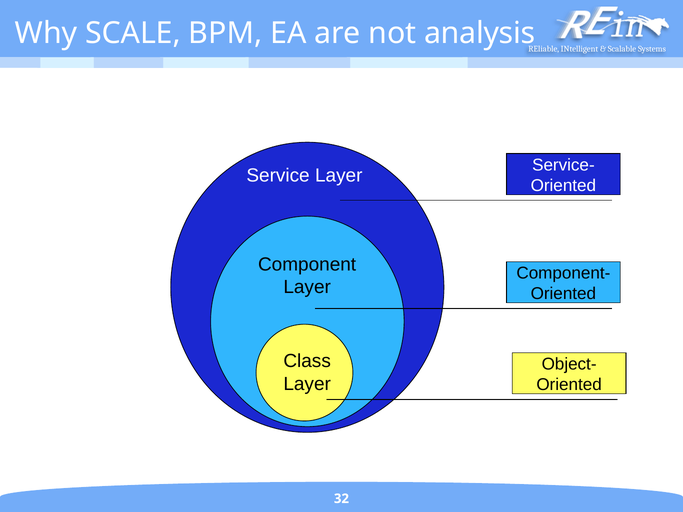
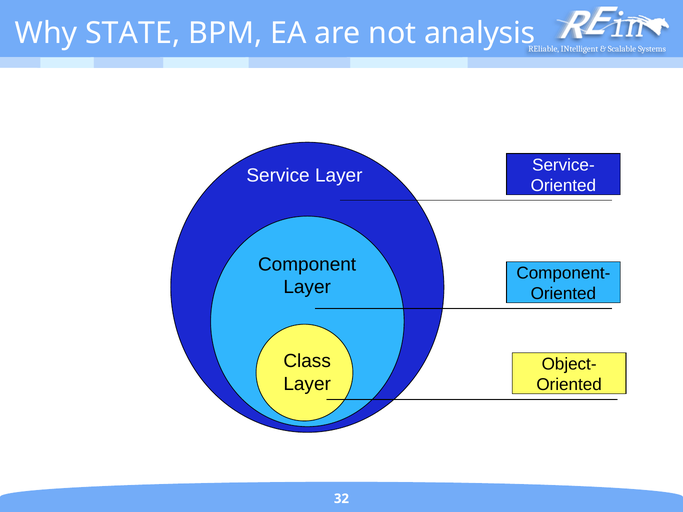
SCALE: SCALE -> STATE (133, 33)
